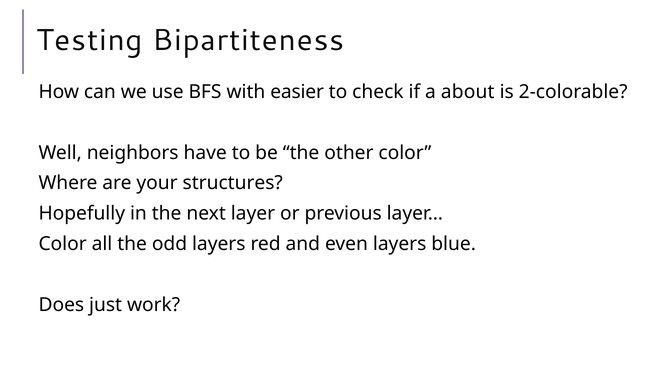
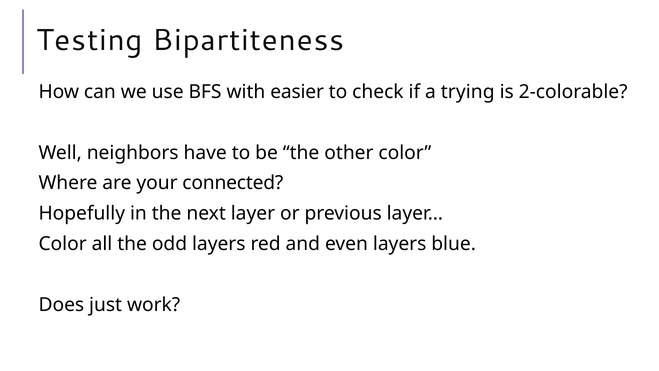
about: about -> trying (468, 92)
structures: structures -> connected (233, 183)
